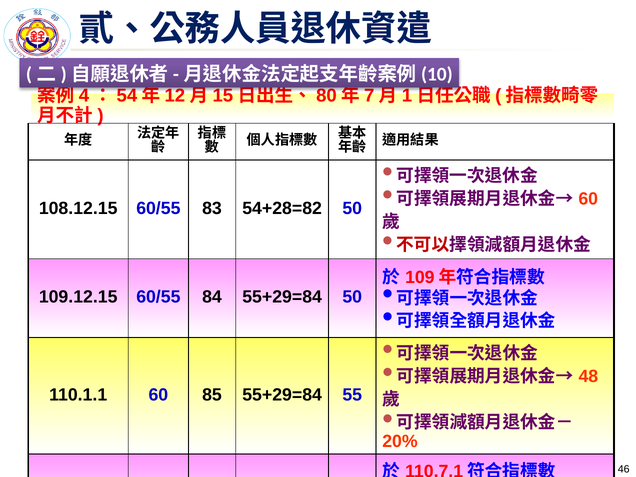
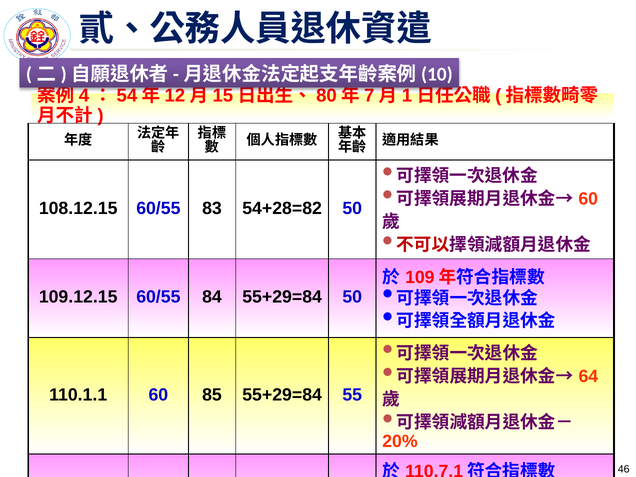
48: 48 -> 64 (588, 376)
